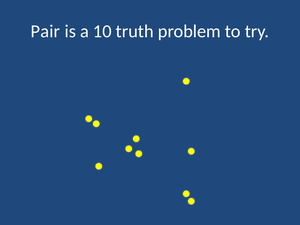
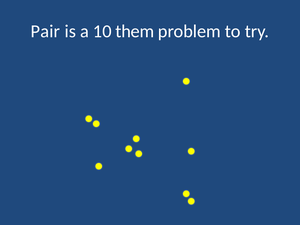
truth: truth -> them (135, 31)
